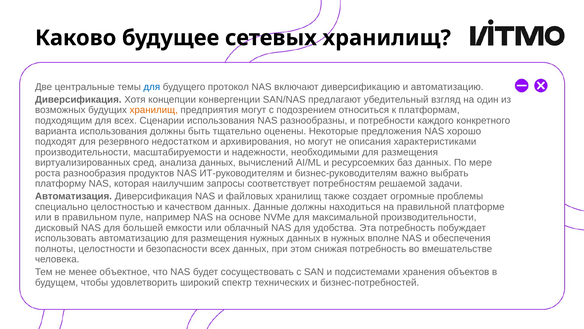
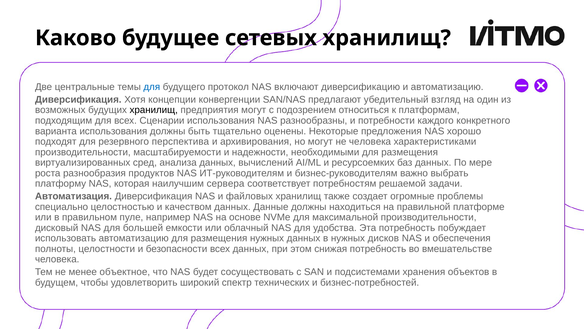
хранилищ colour: orange -> black (154, 110)
недостатком: недостатком -> перспектива (180, 141)
не описания: описания -> человека (370, 141)
запросы: запросы -> сервера (226, 183)
вполне: вполне -> дисков (383, 238)
